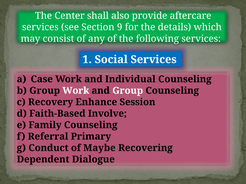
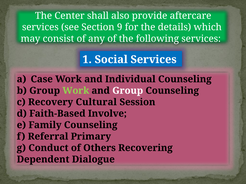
Work colour: white -> light green (76, 91)
Enhance: Enhance -> Cultural (96, 102)
Maybe: Maybe -> Others (99, 148)
